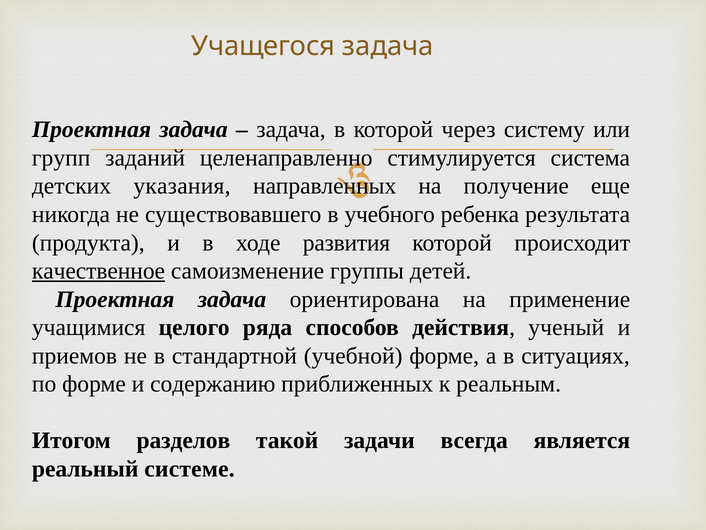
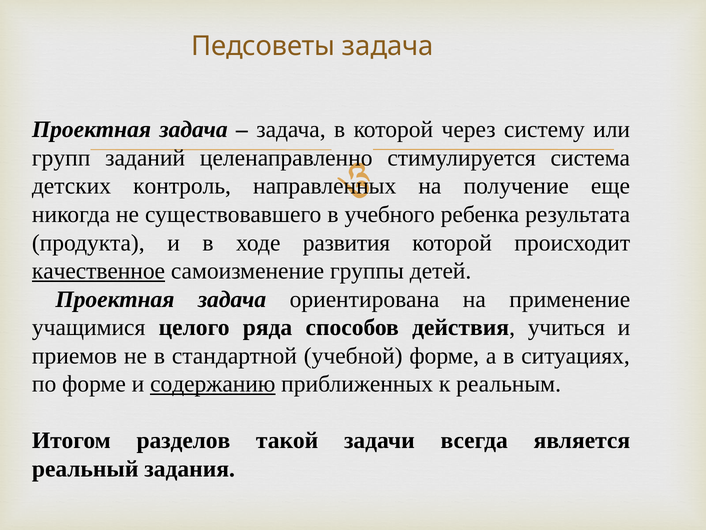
Учащегося: Учащегося -> Педсоветы (263, 46)
указания: указания -> контроль (182, 186)
ученый: ученый -> учиться (566, 327)
содержанию underline: none -> present (213, 384)
системе: системе -> задания (190, 468)
